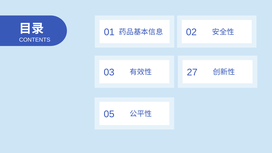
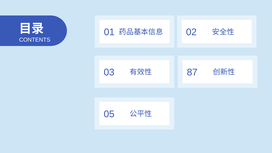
27: 27 -> 87 (192, 72)
